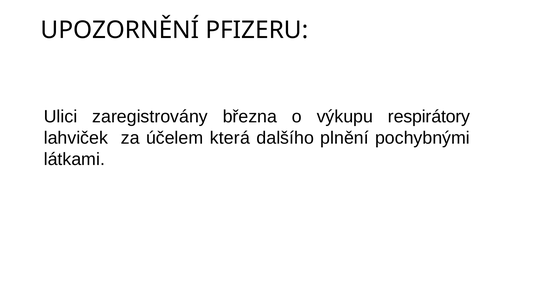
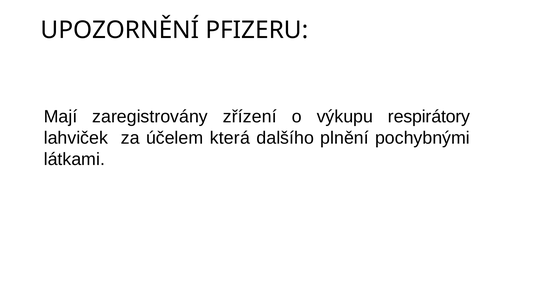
Ulici: Ulici -> Mají (61, 117)
března: března -> zřízení (250, 117)
